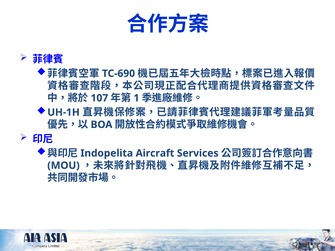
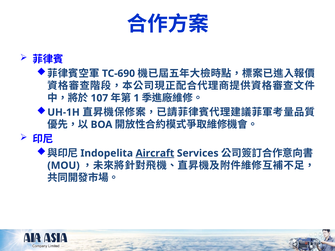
Aircraft underline: none -> present (155, 153)
